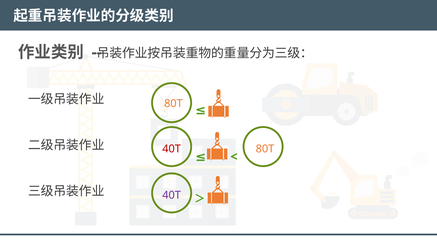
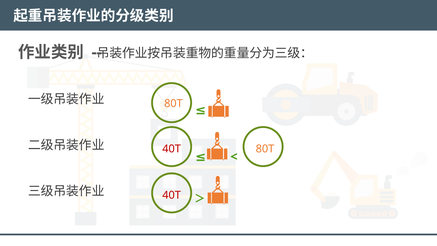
40T colour: purple -> red (172, 195)
